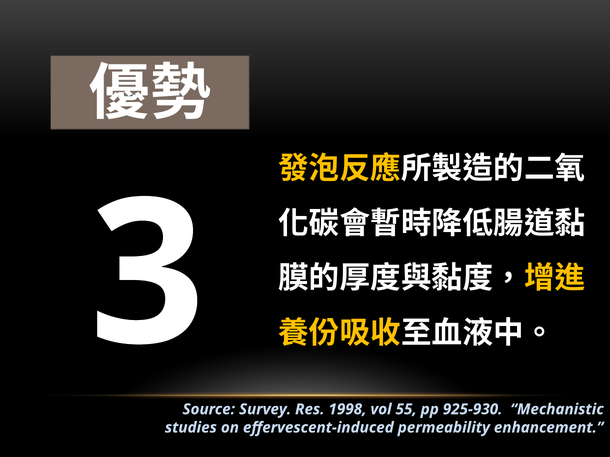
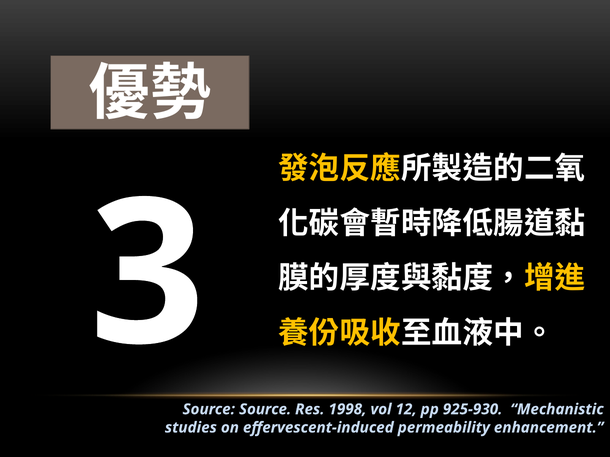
Survey: Survey -> Source (265, 410)
55: 55 -> 12 (406, 410)
